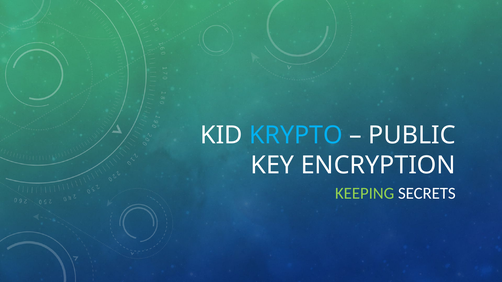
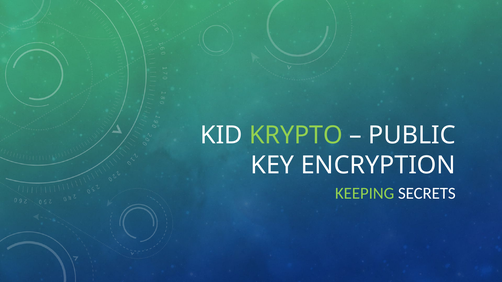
KRYPTO colour: light blue -> light green (296, 135)
